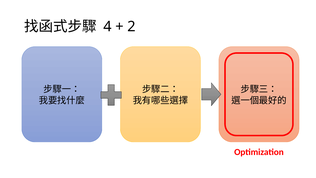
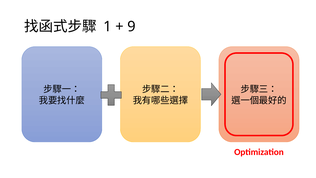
4: 4 -> 1 (107, 27)
2: 2 -> 9 (131, 27)
